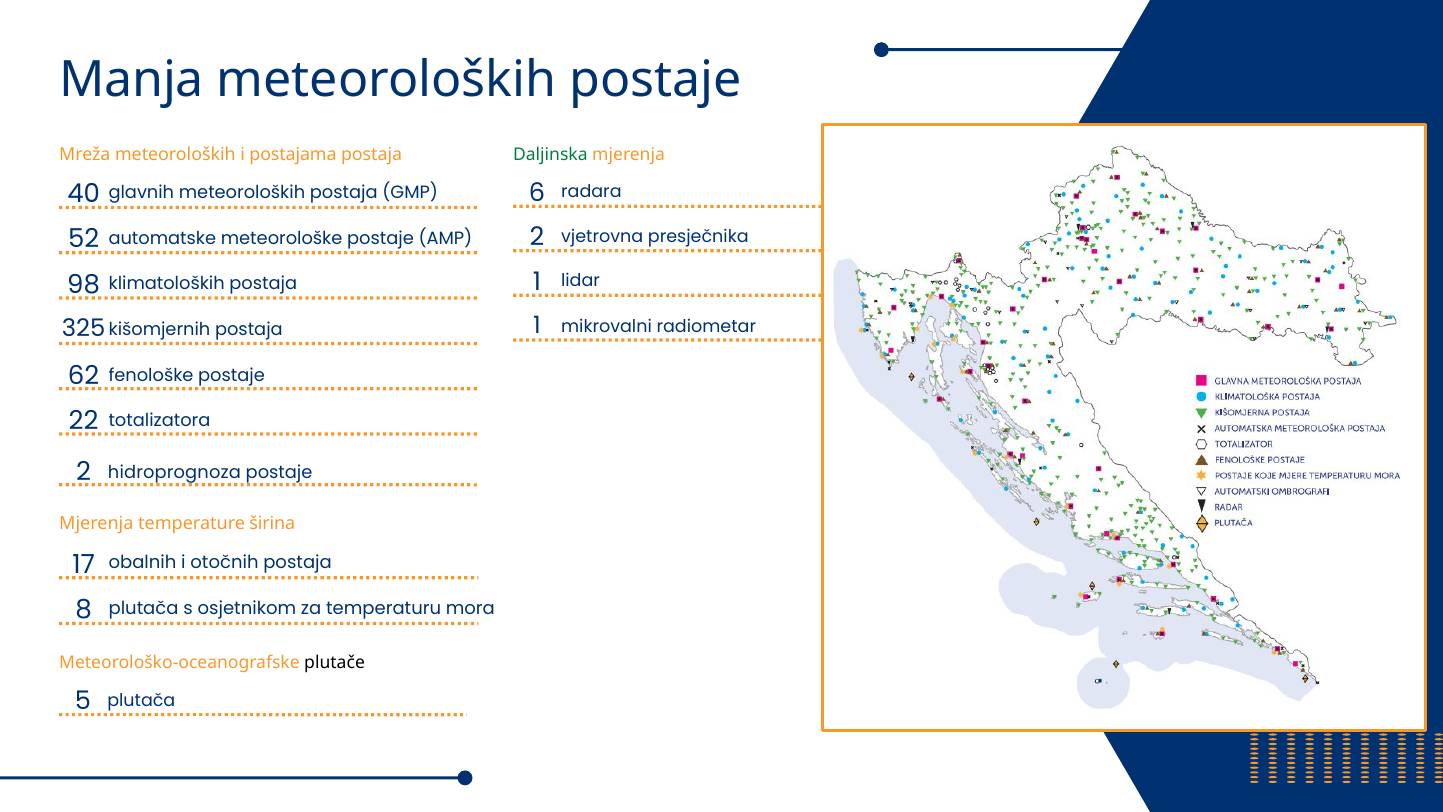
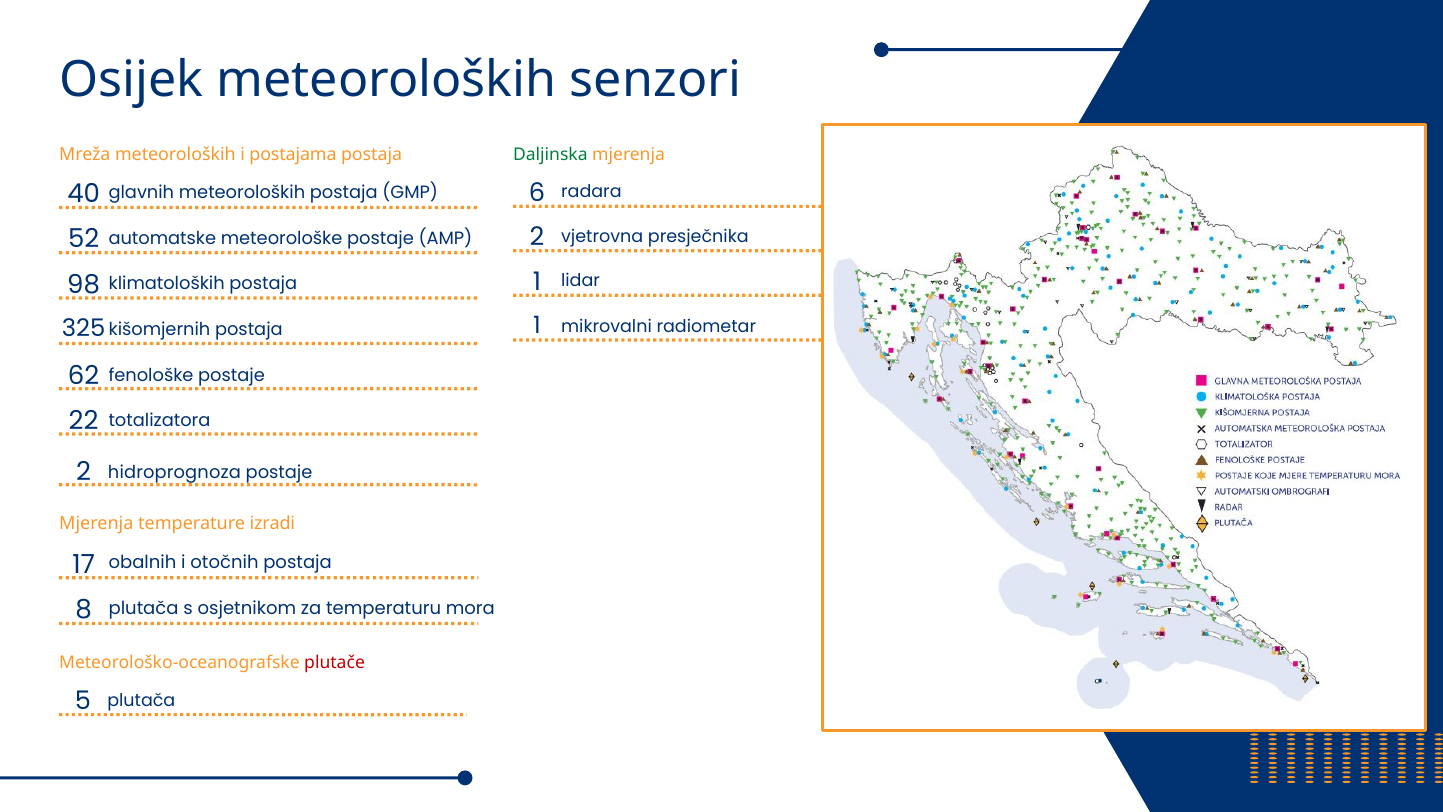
Manja: Manja -> Osijek (131, 80)
meteoroloških postaje: postaje -> senzori (655, 80)
širina: širina -> izradi (272, 524)
plutače colour: black -> red (335, 662)
